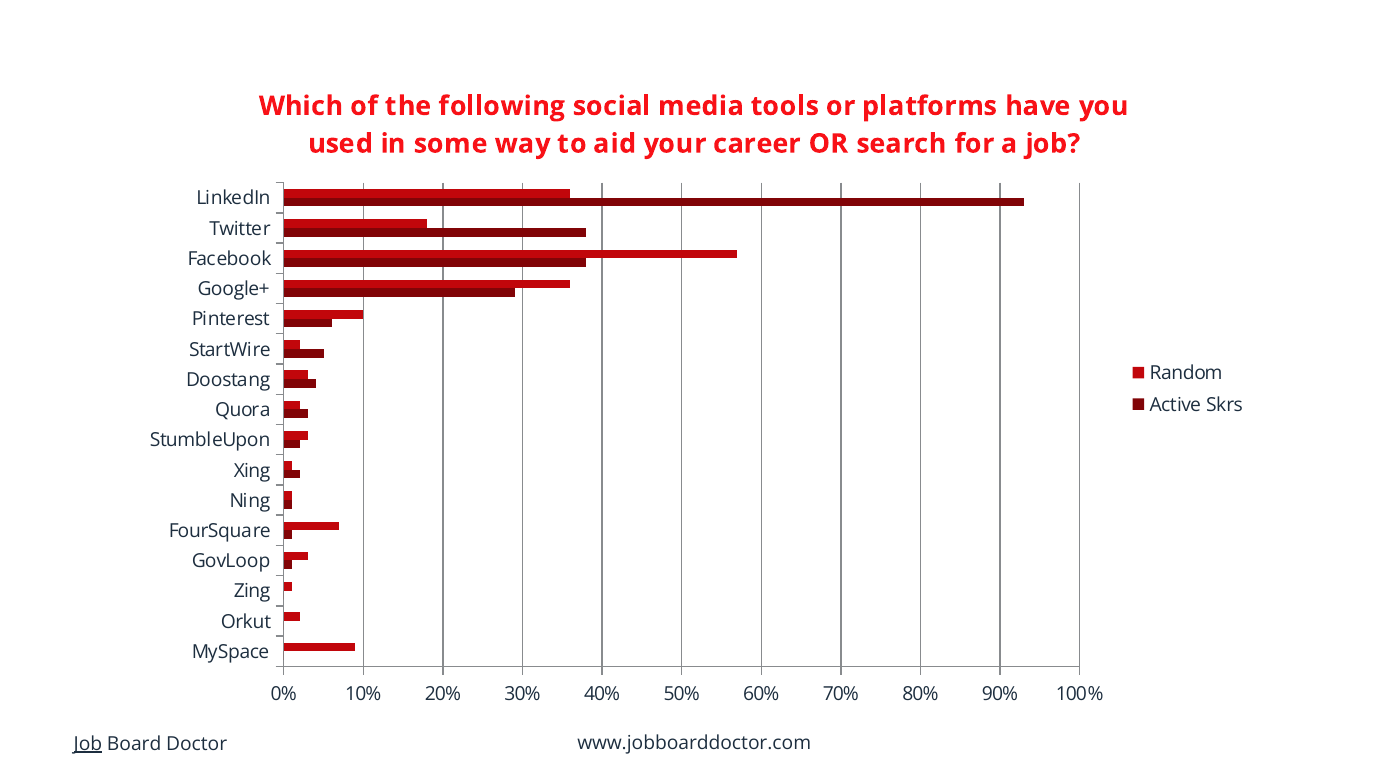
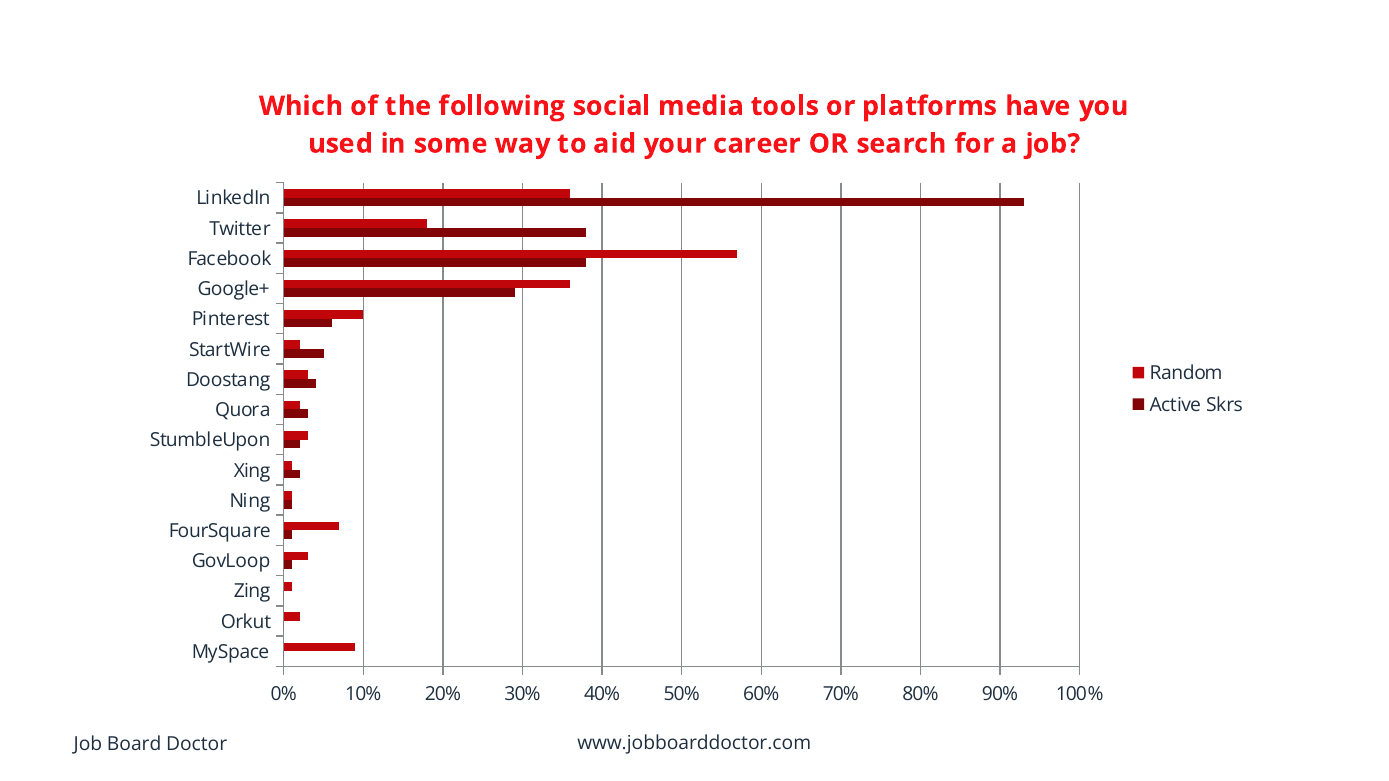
Job underline: present -> none (88, 744)
